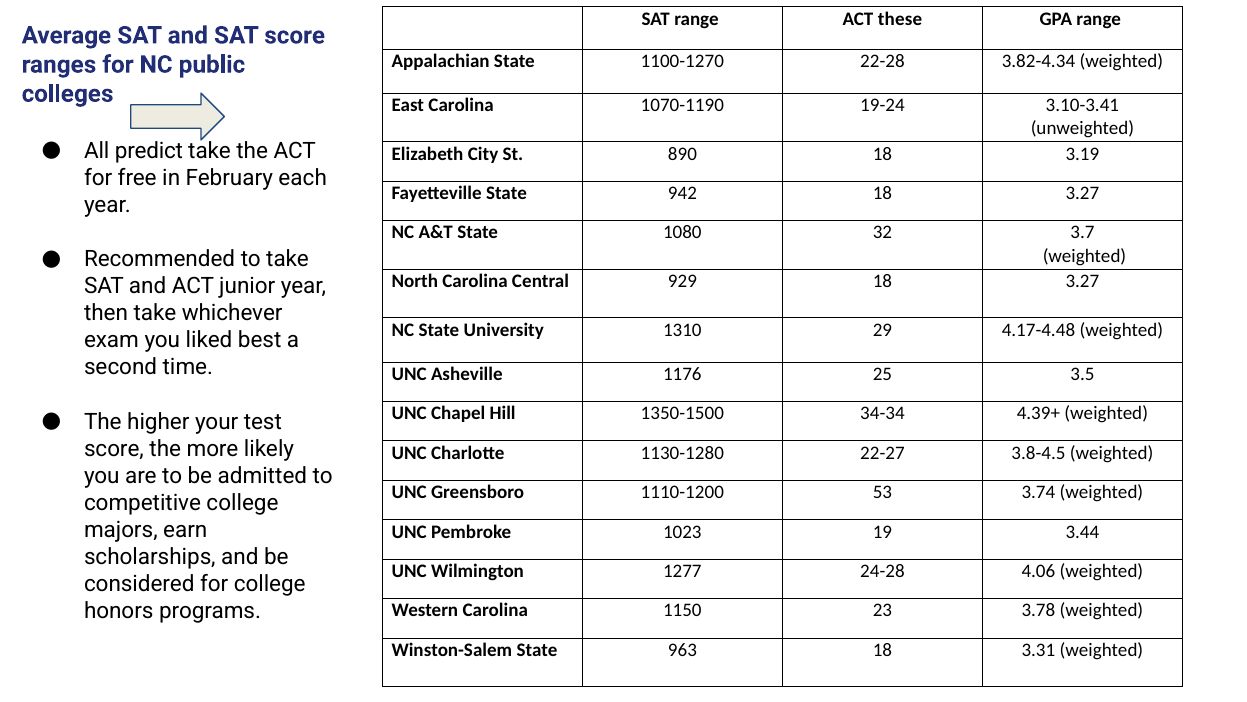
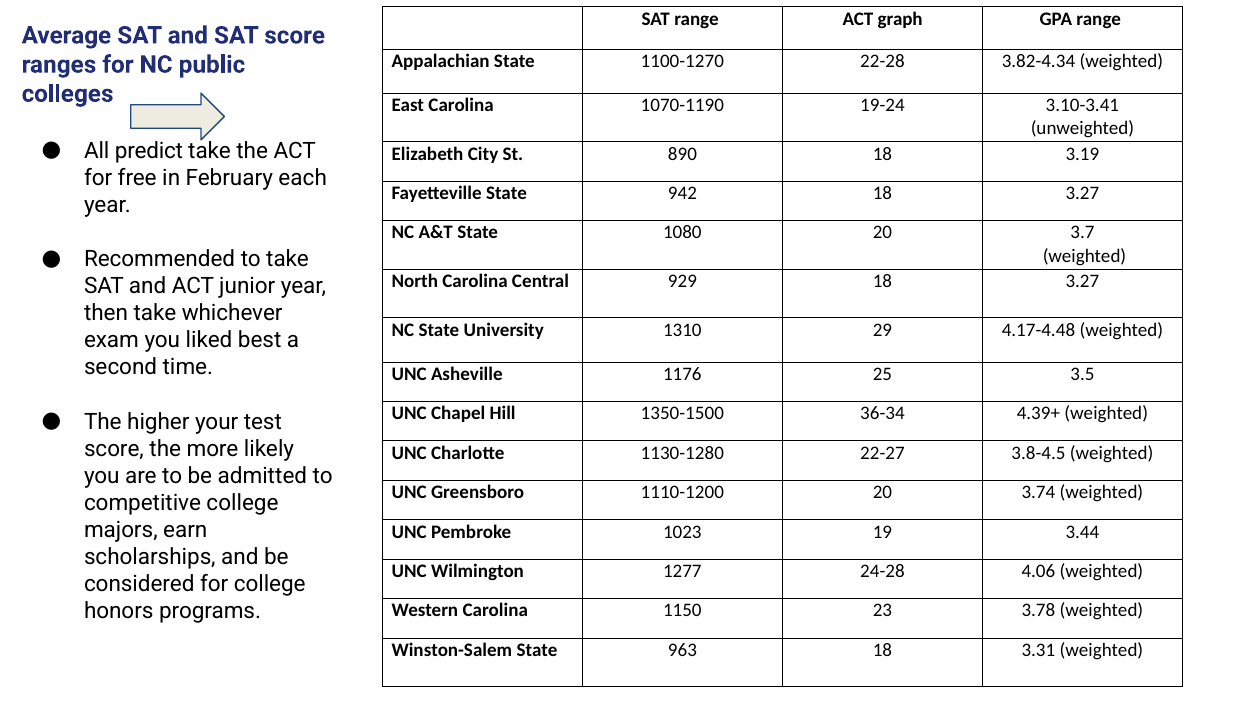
these: these -> graph (900, 19)
1080 32: 32 -> 20 (882, 232)
34-34: 34-34 -> 36-34 (882, 413)
1110-1200 53: 53 -> 20 (882, 492)
